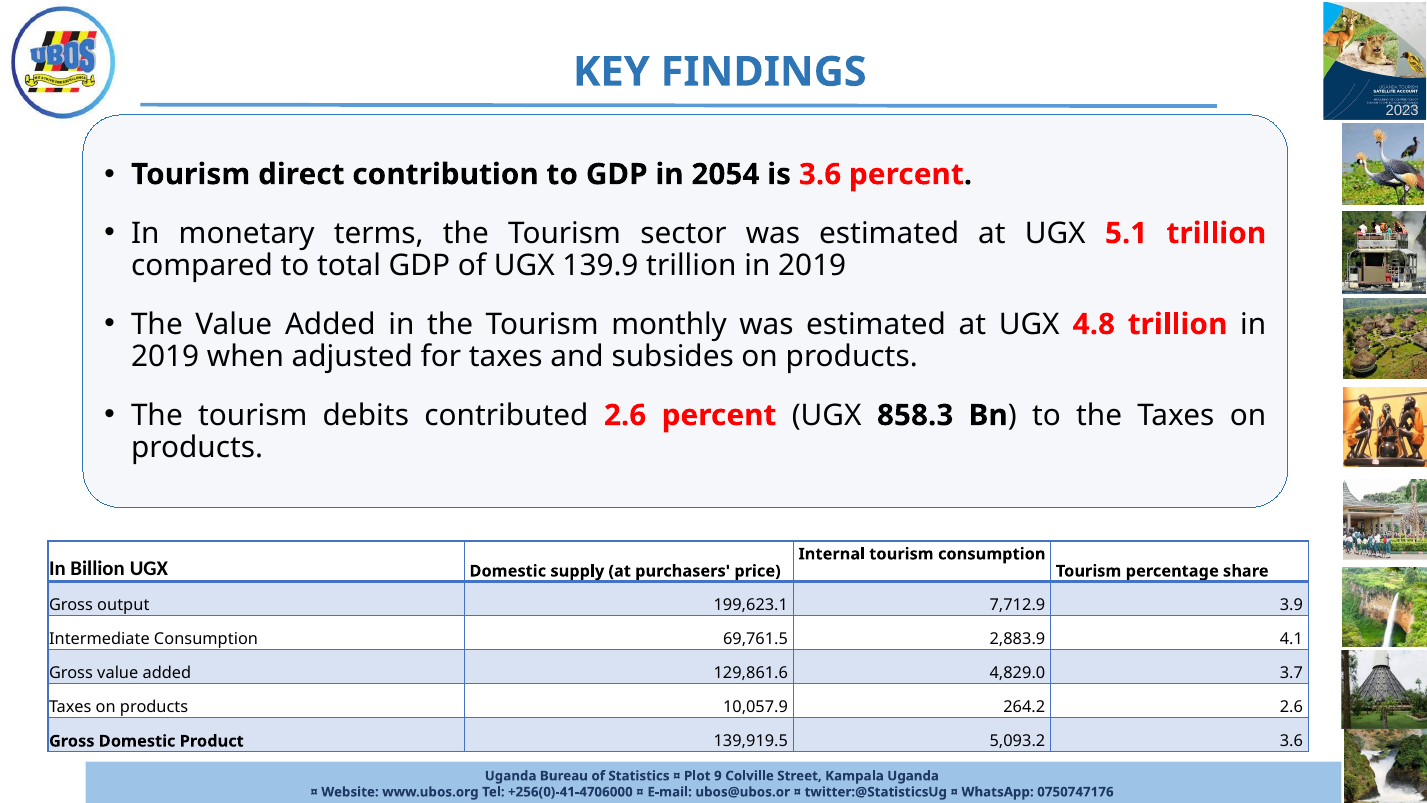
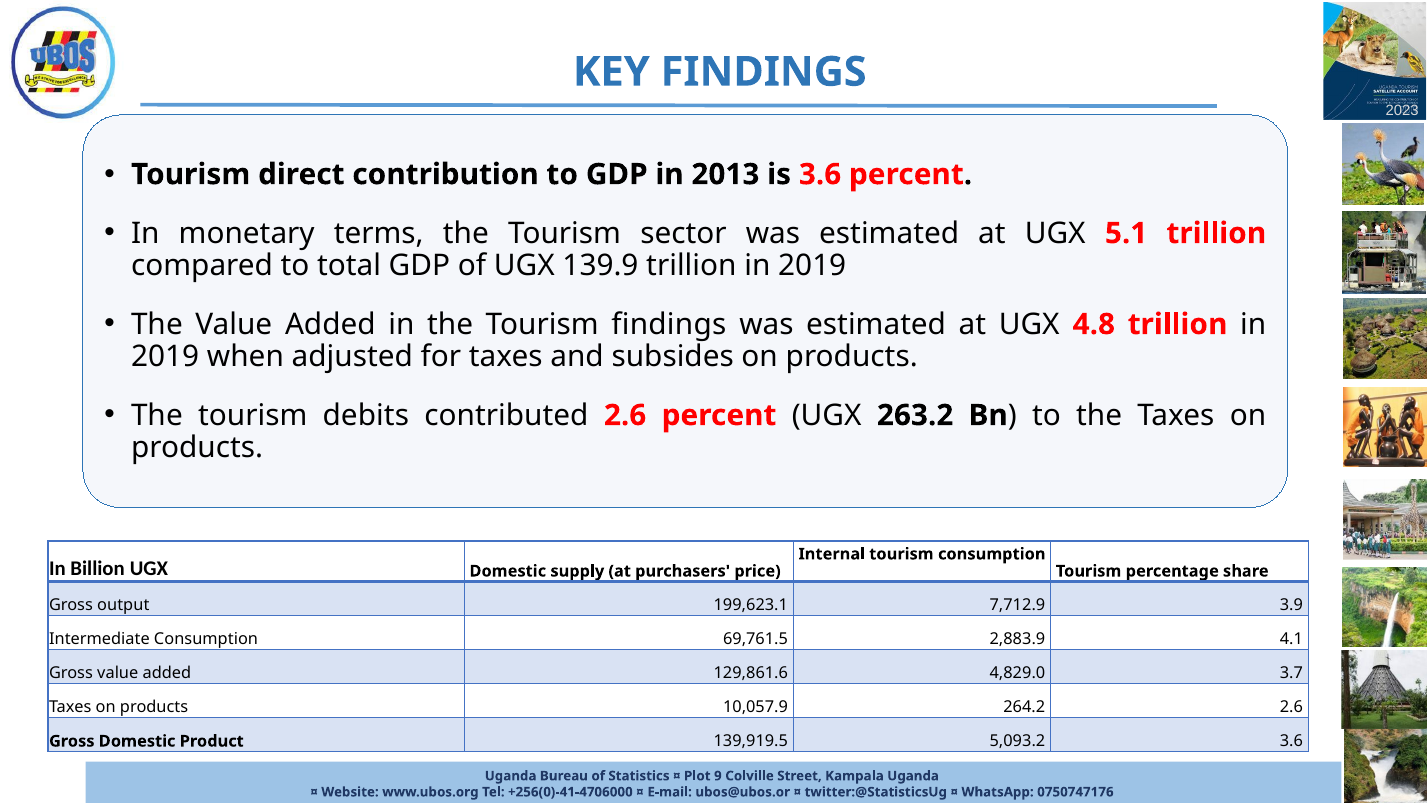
2054: 2054 -> 2013 (725, 174)
Tourism monthly: monthly -> findings (669, 324)
858.3: 858.3 -> 263.2 (915, 415)
